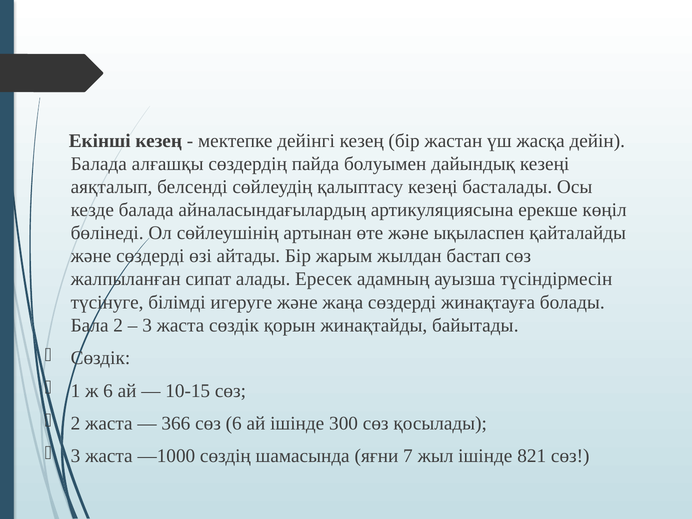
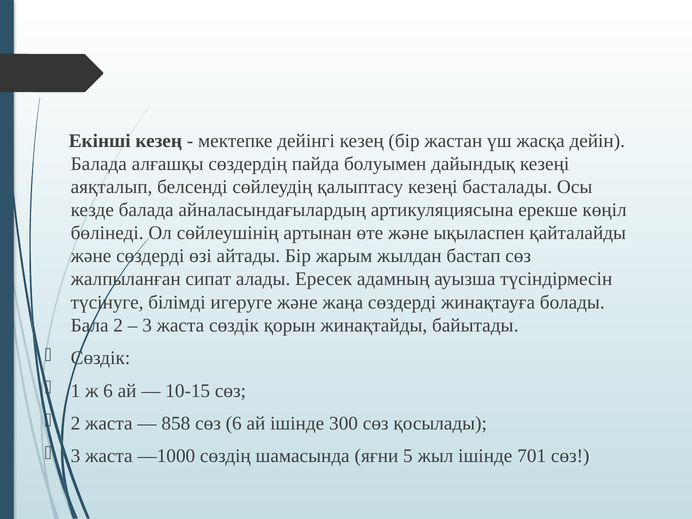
366: 366 -> 858 (176, 423)
7: 7 -> 5 (408, 456)
821: 821 -> 701 (532, 456)
